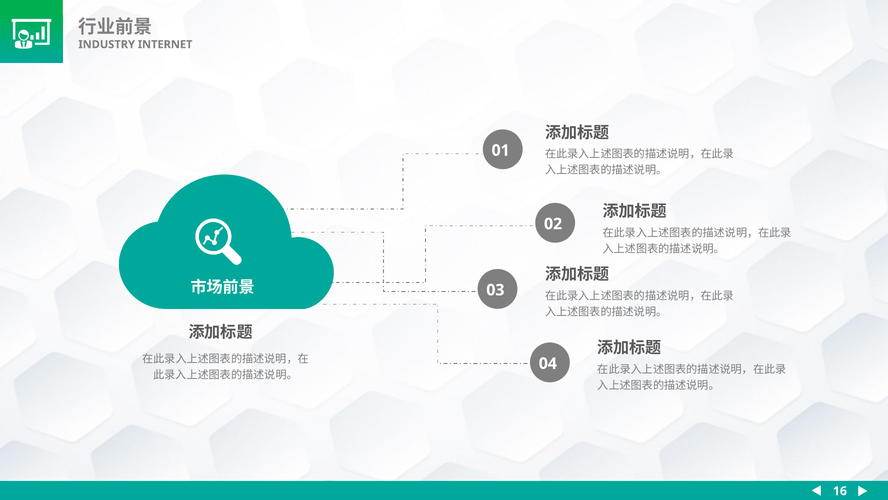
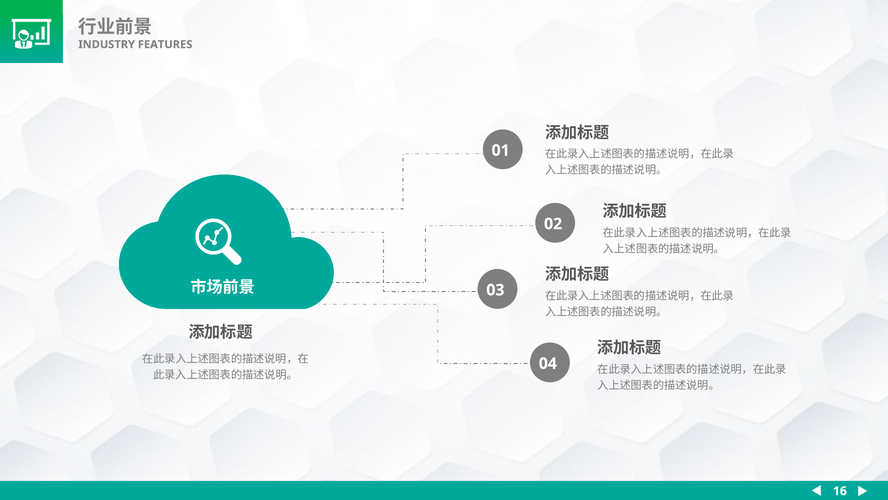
INTERNET: INTERNET -> FEATURES (165, 44)
